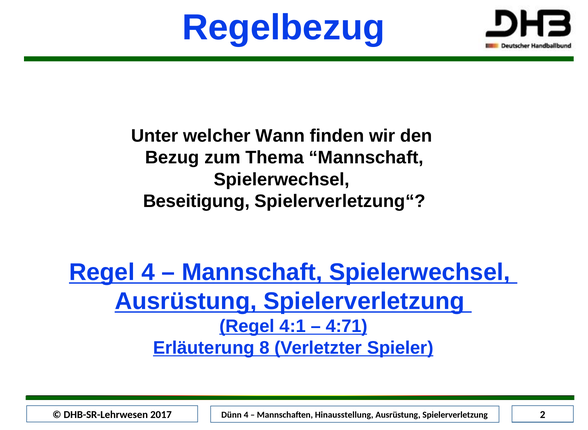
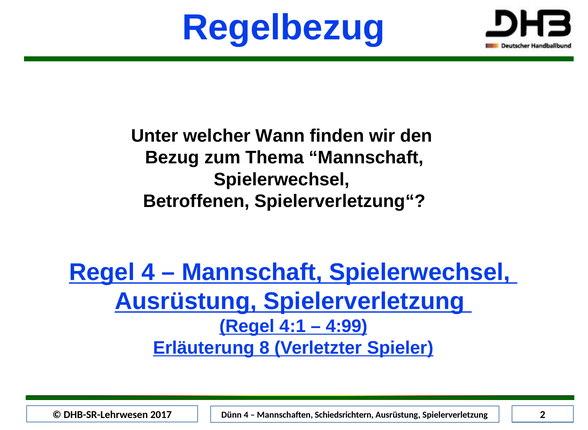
Beseitigung: Beseitigung -> Betroffenen (196, 201)
4:71: 4:71 -> 4:99 (347, 326)
Hinausstellung: Hinausstellung -> Schiedsrichtern (344, 415)
